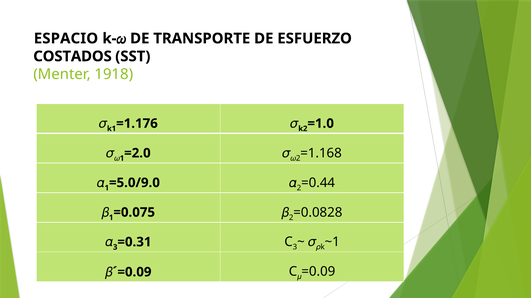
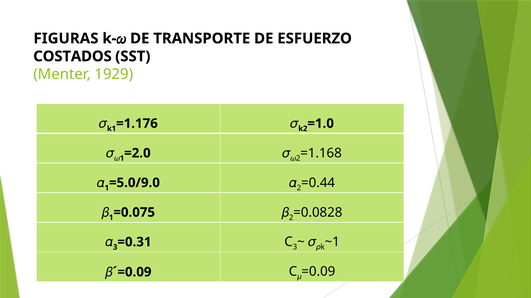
ESPACIO: ESPACIO -> FIGURAS (66, 39)
1918: 1918 -> 1929 (114, 74)
